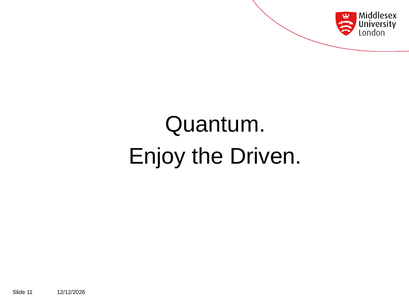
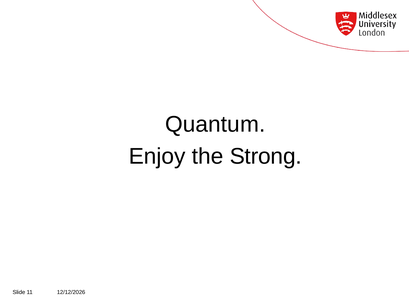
Driven: Driven -> Strong (266, 157)
